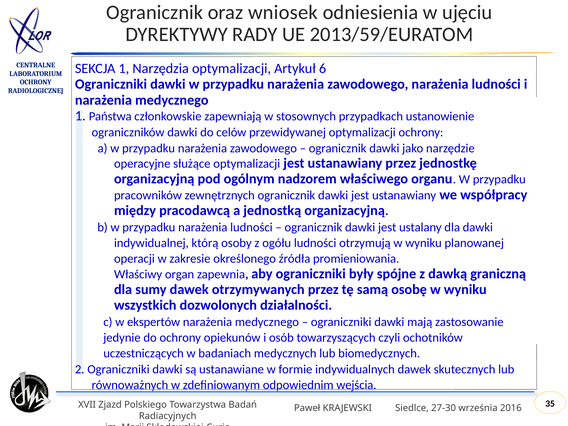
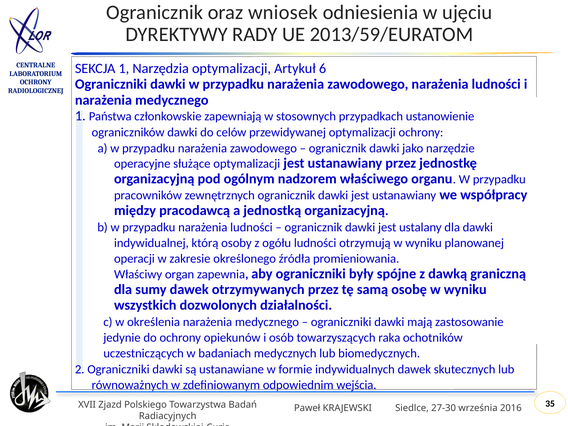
ekspertów: ekspertów -> określenia (154, 322)
czyli: czyli -> raka (389, 338)
